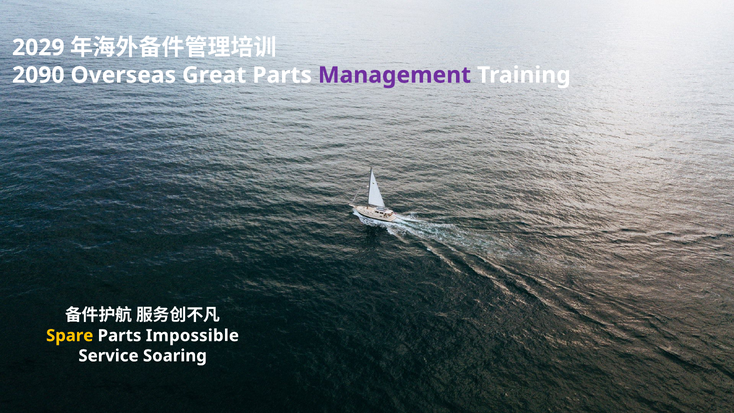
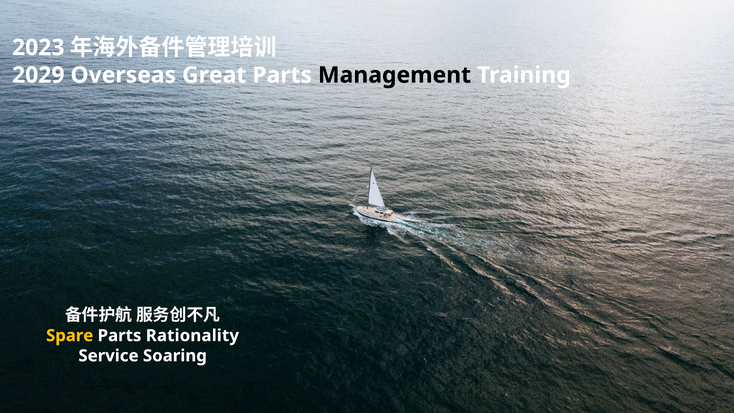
2029: 2029 -> 2023 (38, 48)
2090: 2090 -> 2029 (38, 75)
Management colour: purple -> black (395, 75)
Impossible: Impossible -> Rationality (192, 336)
